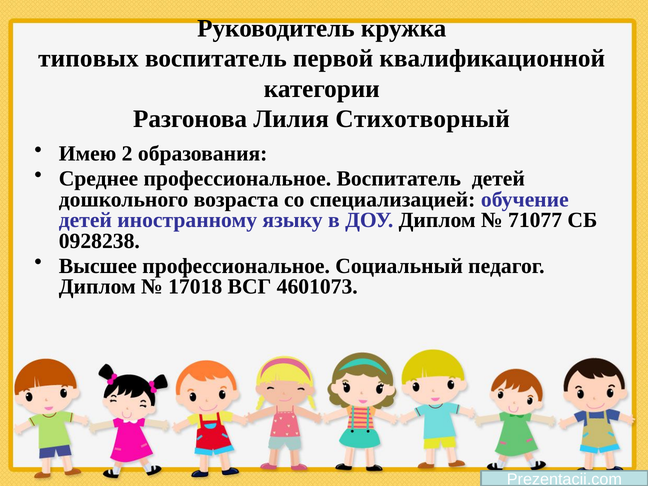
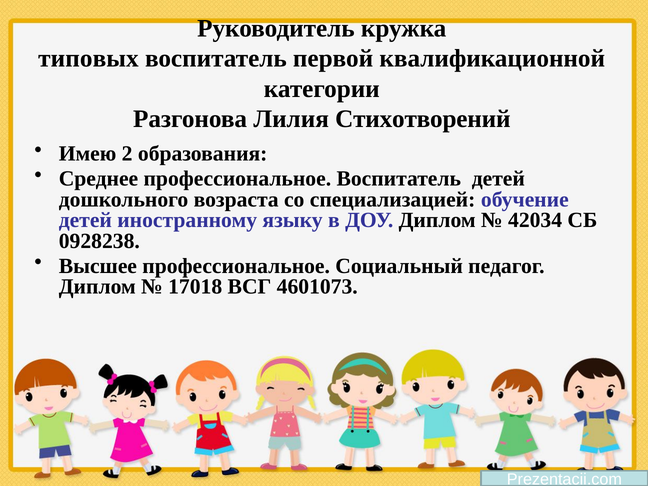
Стихотворный: Стихотворный -> Стихотворений (423, 119)
71077: 71077 -> 42034 (535, 220)
